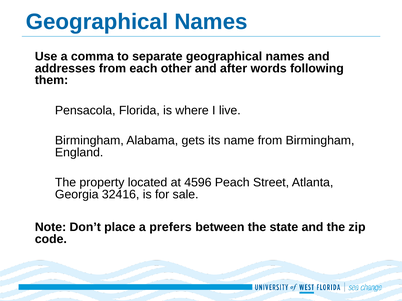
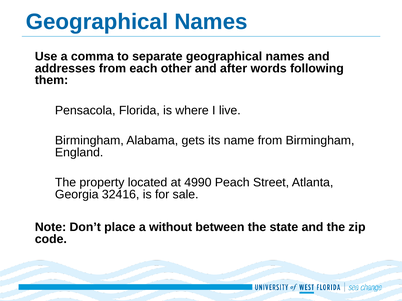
4596: 4596 -> 4990 (198, 183)
prefers: prefers -> without (171, 227)
